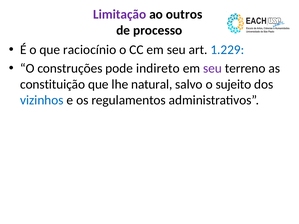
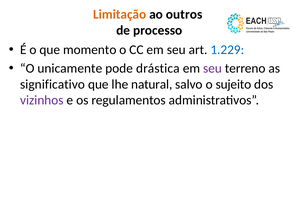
Limitação colour: purple -> orange (120, 14)
raciocínio: raciocínio -> momento (90, 50)
construções: construções -> unicamente (70, 68)
indireto: indireto -> drástica (158, 68)
constituição: constituição -> significativo (53, 84)
vizinhos colour: blue -> purple (42, 100)
